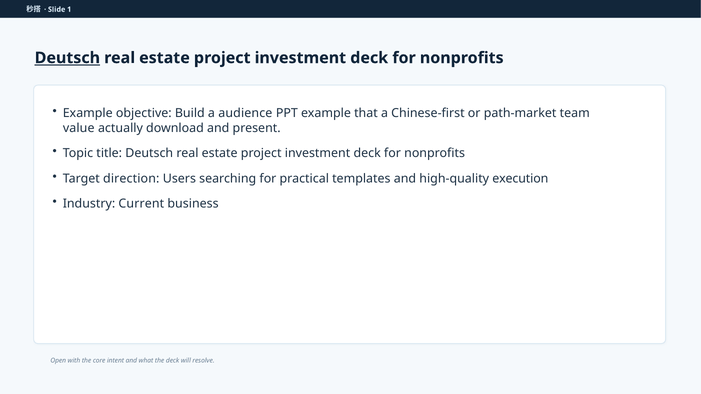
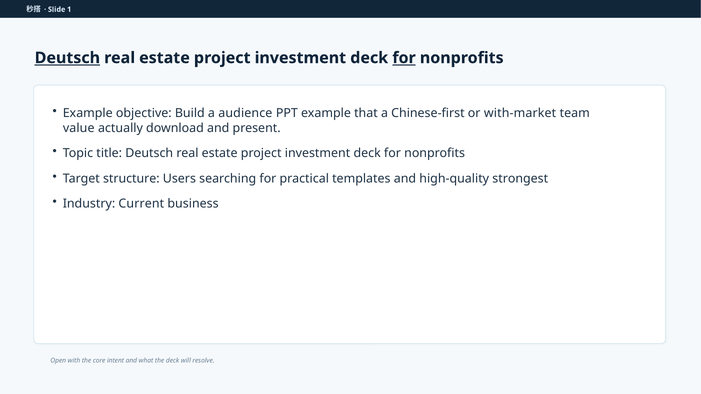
for underline: none -> present (404, 58)
path-market: path-market -> with-market (520, 113)
direction: direction -> structure (131, 179)
execution: execution -> strongest (520, 179)
